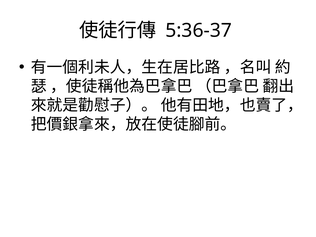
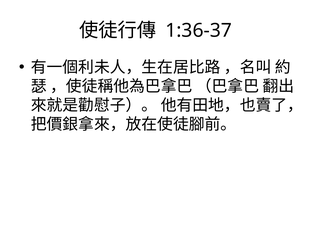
5:36-37: 5:36-37 -> 1:36-37 (199, 31)
